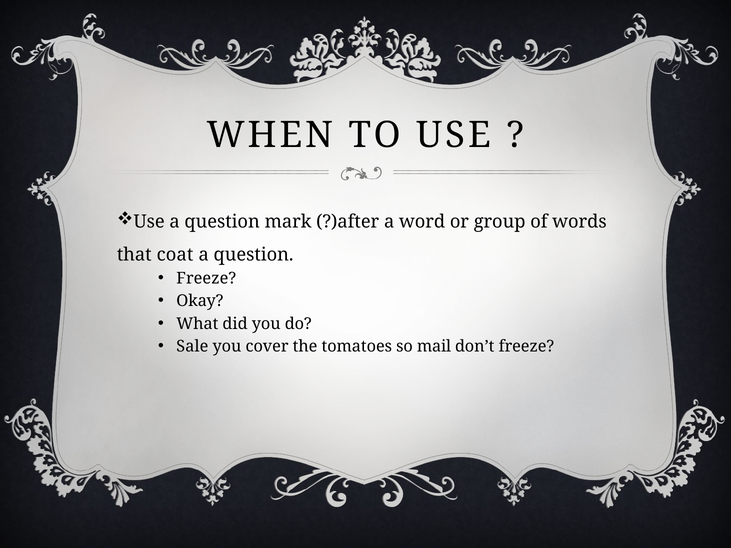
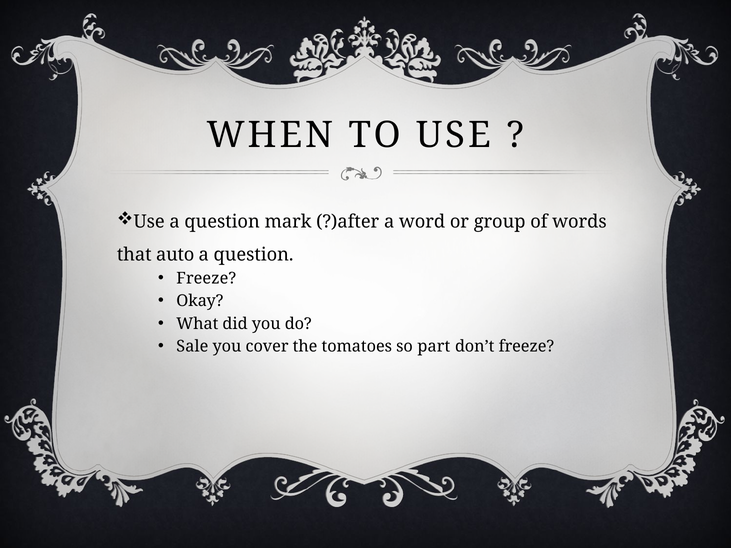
coat: coat -> auto (175, 255)
mail: mail -> part (434, 347)
